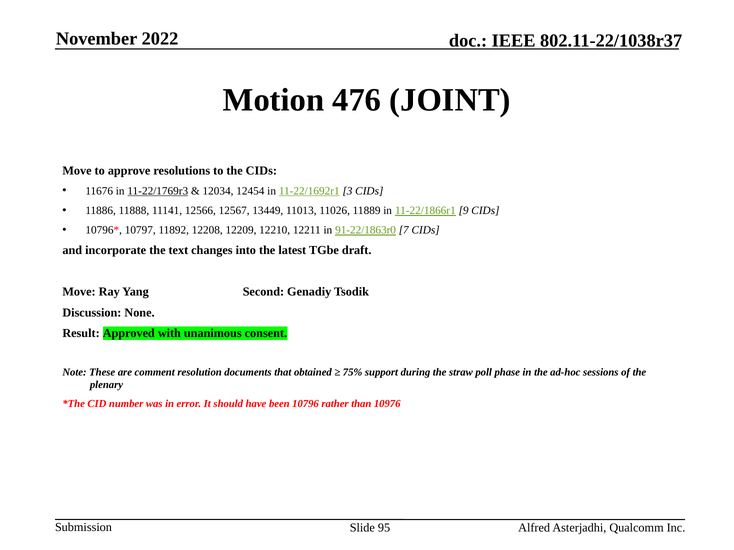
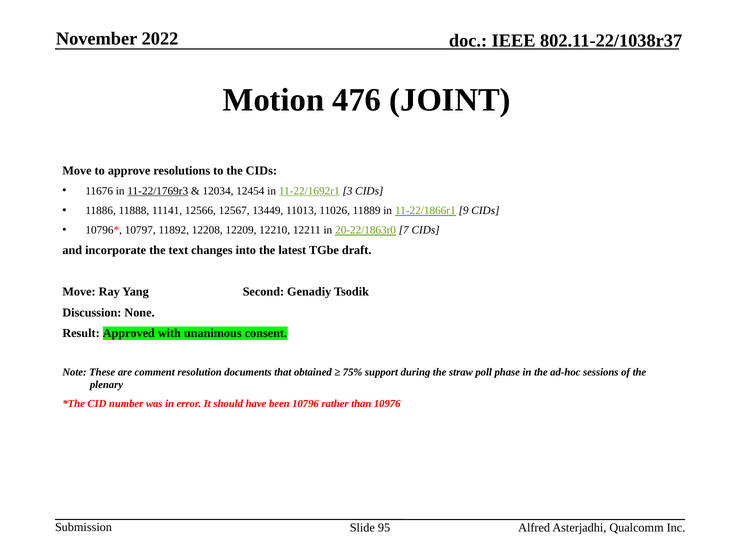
91-22/1863r0: 91-22/1863r0 -> 20-22/1863r0 (366, 230)
